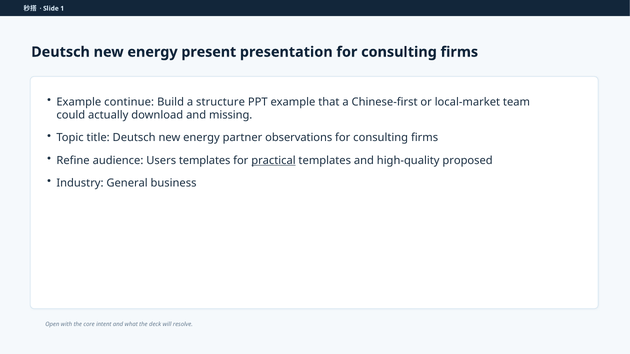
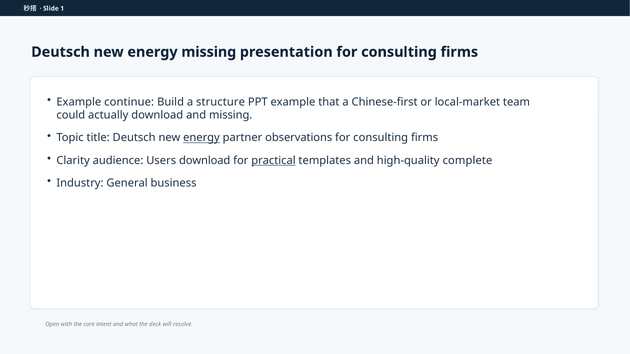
energy present: present -> missing (209, 52)
energy underline: none -> present (201, 138)
Refine: Refine -> Clarity (73, 161)
Users templates: templates -> download (205, 161)
proposed: proposed -> complete (468, 161)
